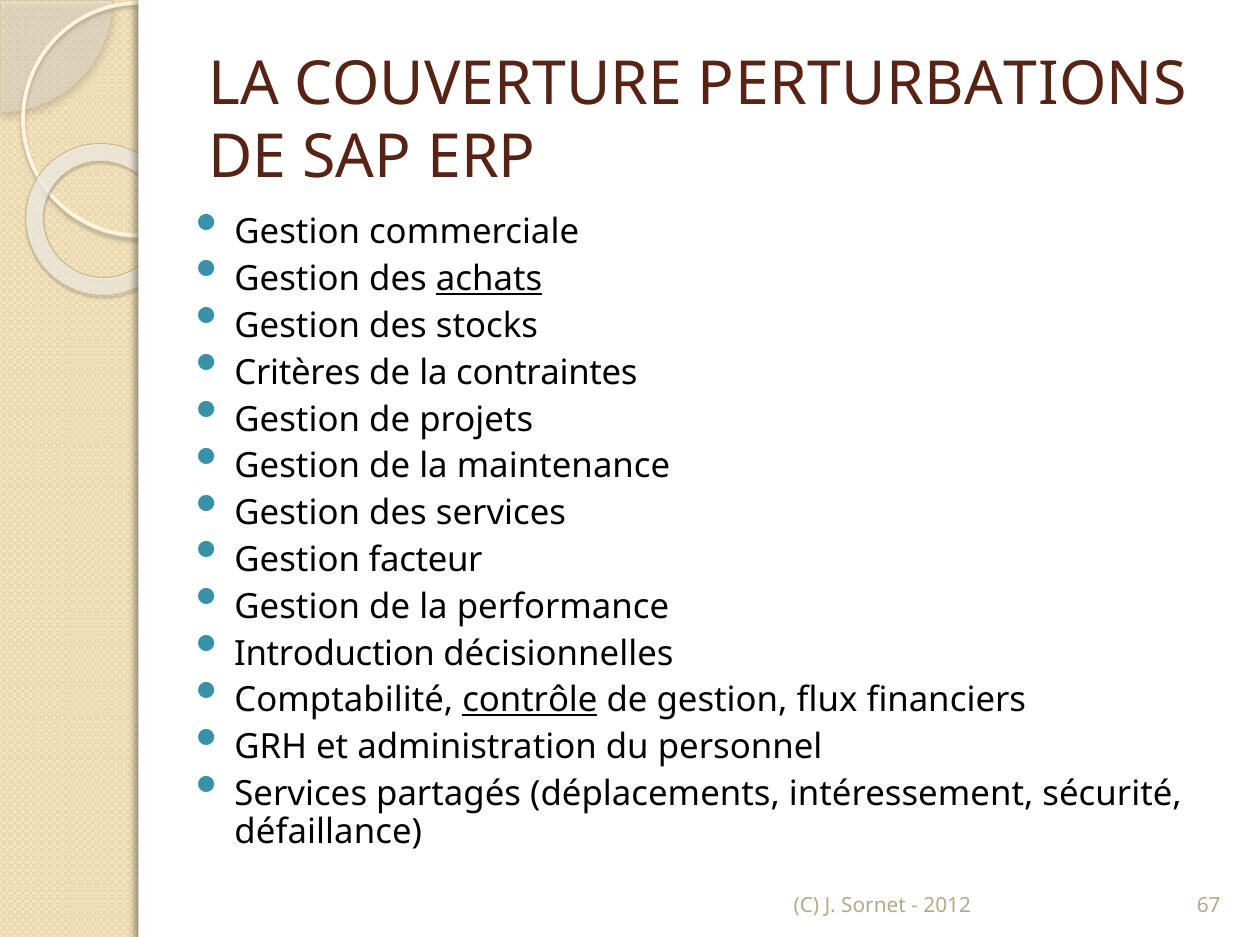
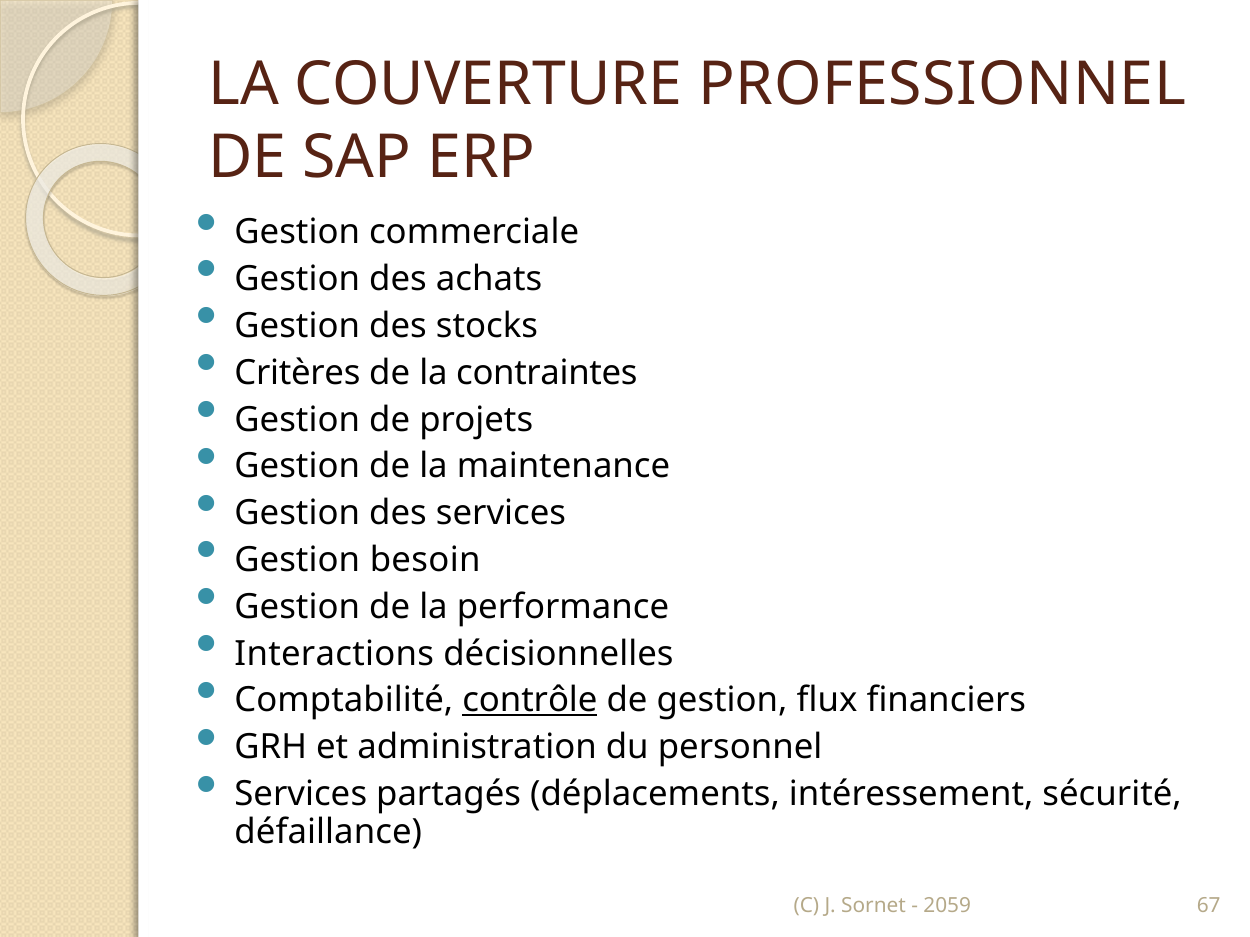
PERTURBATIONS: PERTURBATIONS -> PROFESSIONNEL (942, 84)
achats underline: present -> none (489, 279)
facteur: facteur -> besoin (425, 560)
Introduction: Introduction -> Interactions (334, 654)
2012: 2012 -> 2059 (947, 906)
